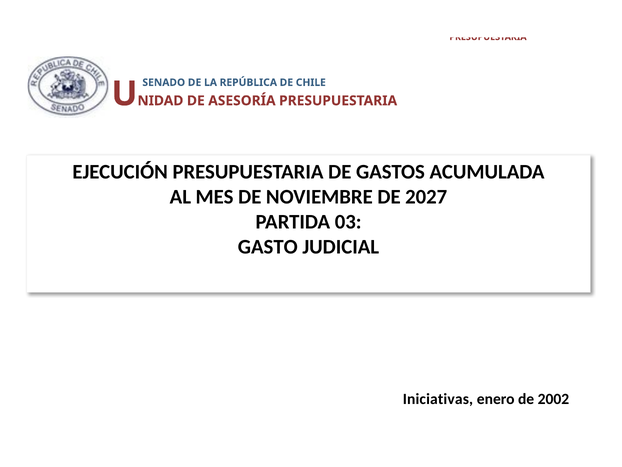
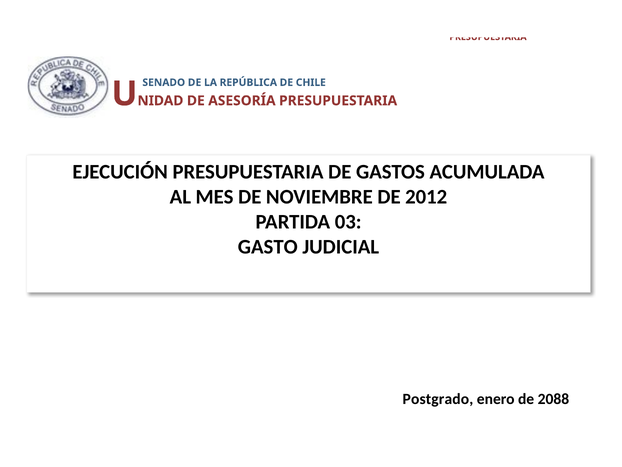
2027: 2027 -> 2012 (426, 197)
Iniciativas: Iniciativas -> Postgrado (438, 399)
2002: 2002 -> 2088 (553, 399)
